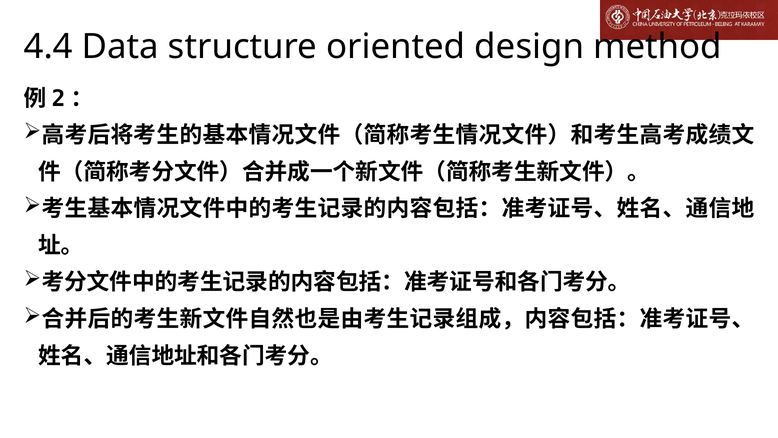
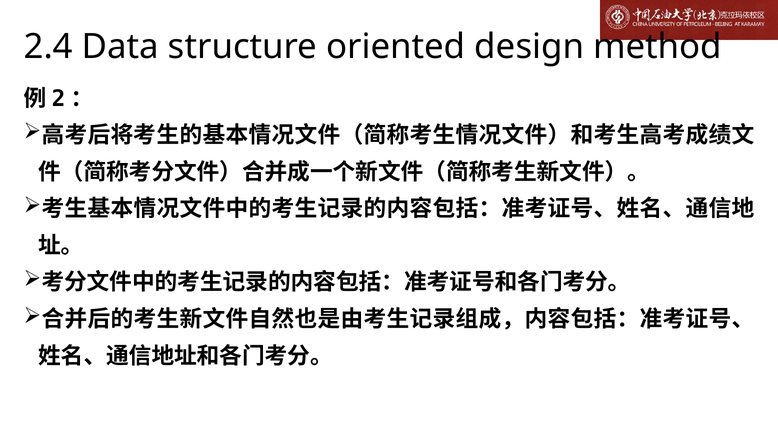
4.4: 4.4 -> 2.4 (48, 47)
